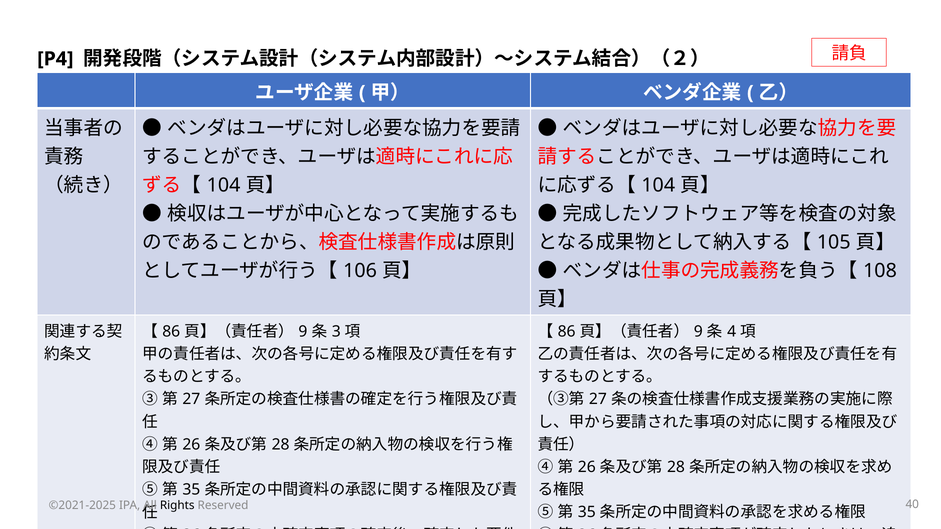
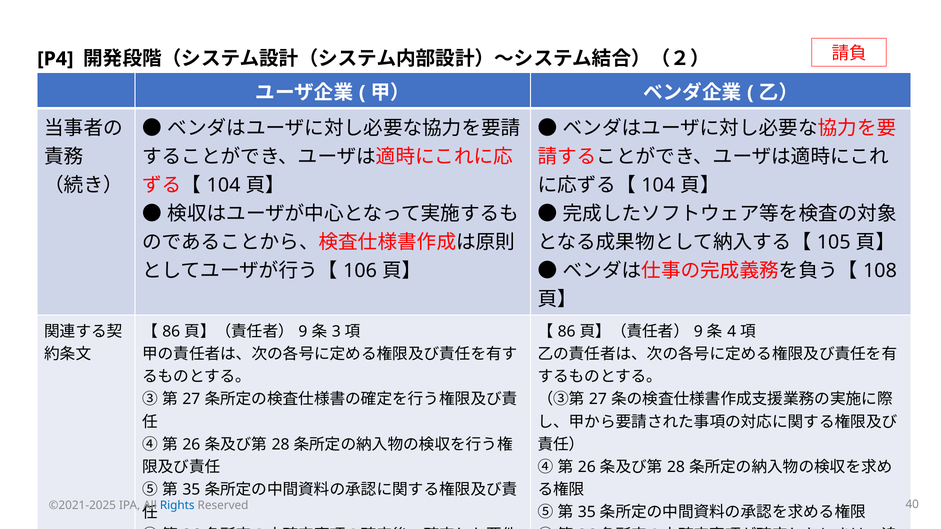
Rights colour: black -> blue (177, 505)
